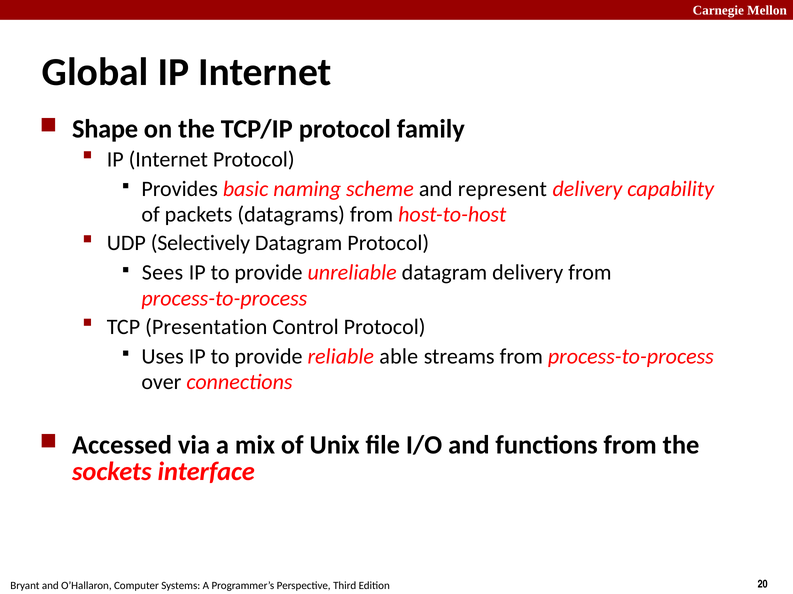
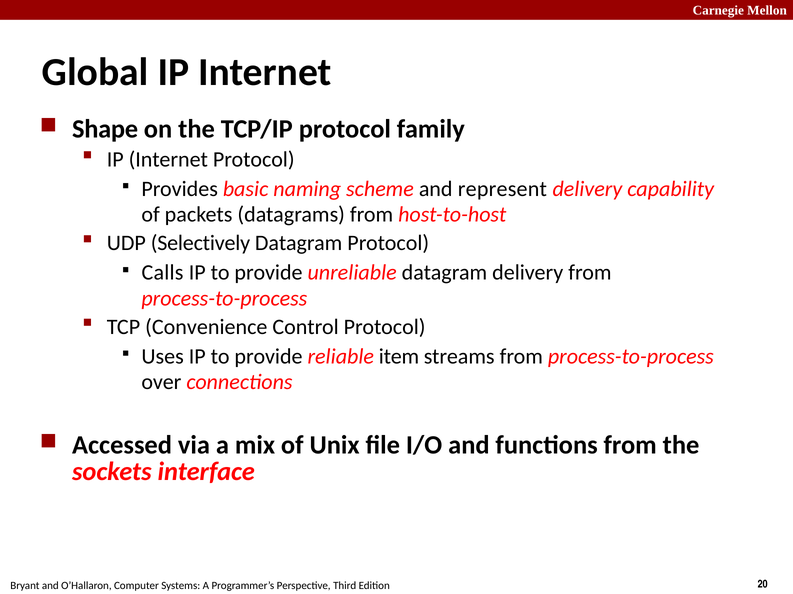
Sees: Sees -> Calls (163, 273)
Presentation: Presentation -> Convenience (206, 327)
able: able -> item (399, 357)
